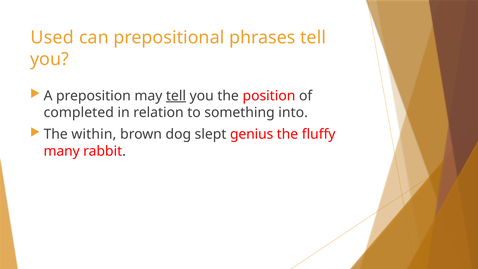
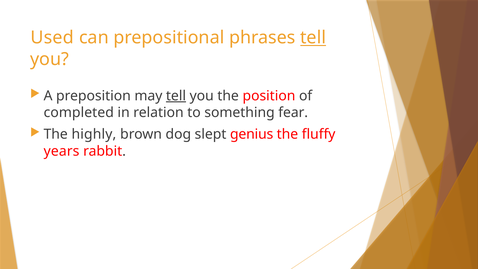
tell underline: none -> present (313, 38)
into: into -> fear (293, 113)
within: within -> highly (94, 134)
many: many -> years (62, 151)
